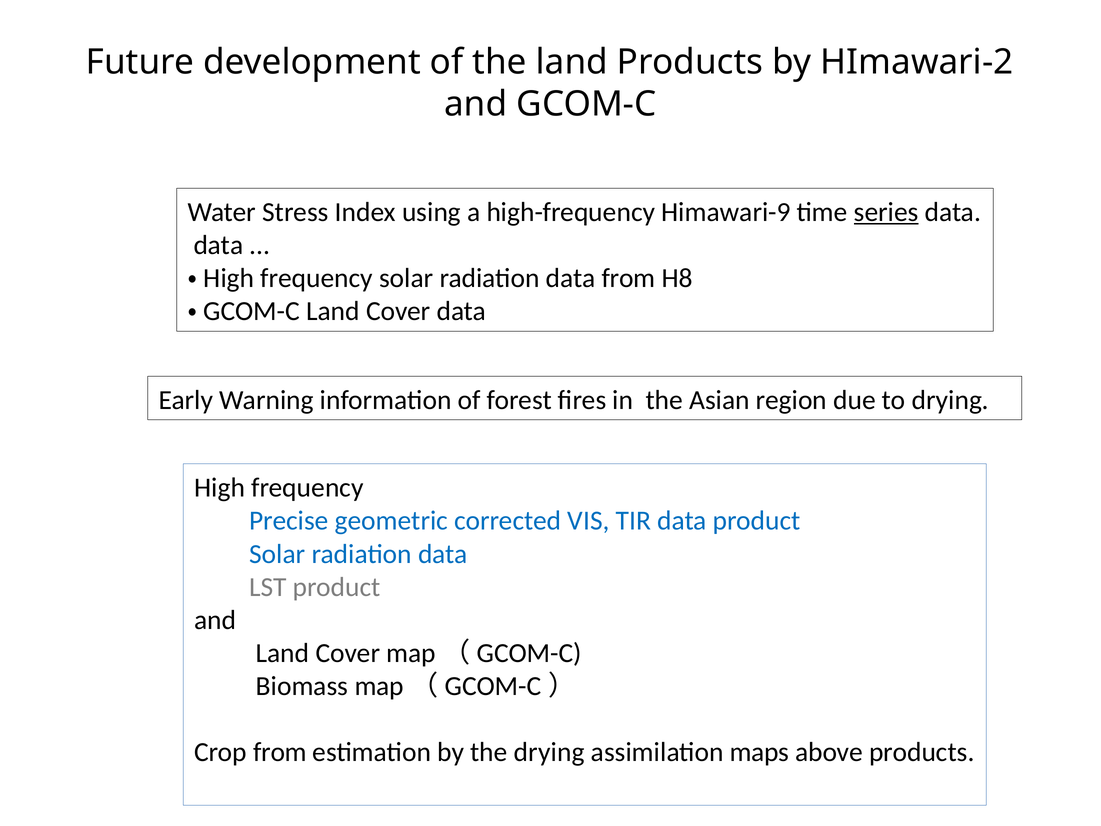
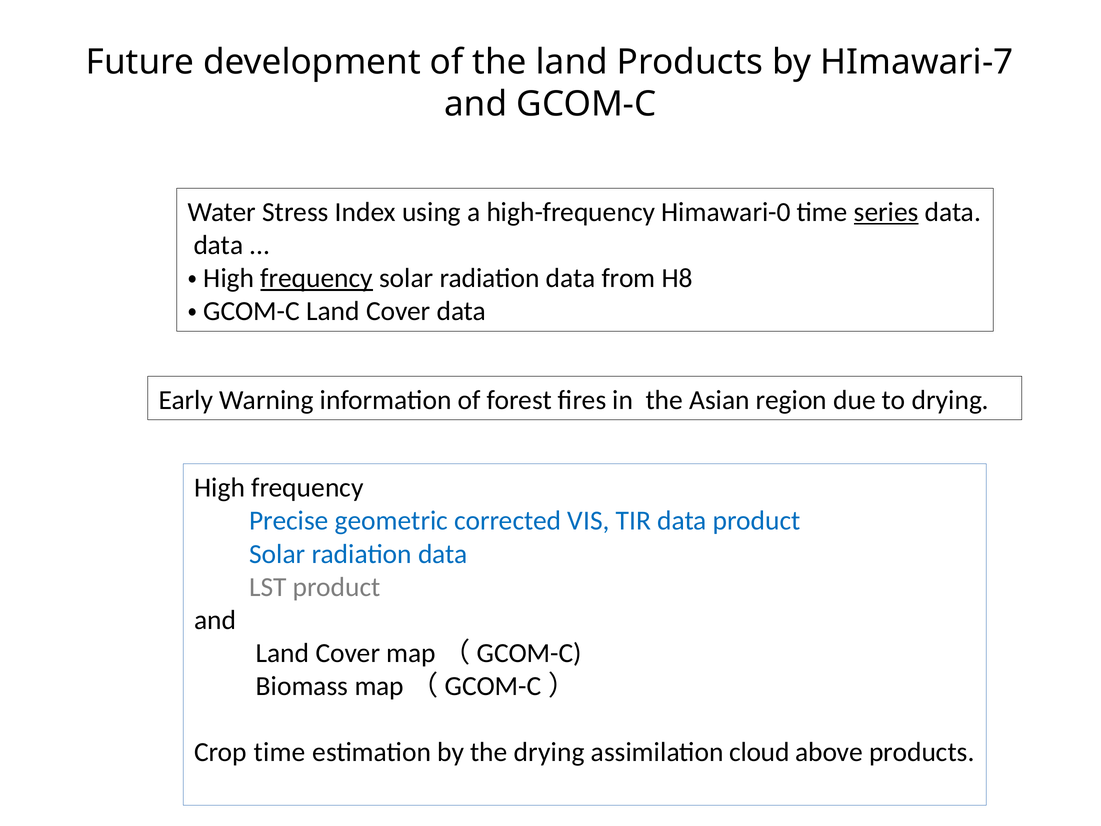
HImawari-2: HImawari-2 -> HImawari-7 (917, 62)
Himawari-9: Himawari-9 -> Himawari-0 (726, 212)
frequency underline: none -> present (317, 278)
Crop from: from -> time (280, 752)
maps: maps -> cloud (759, 752)
